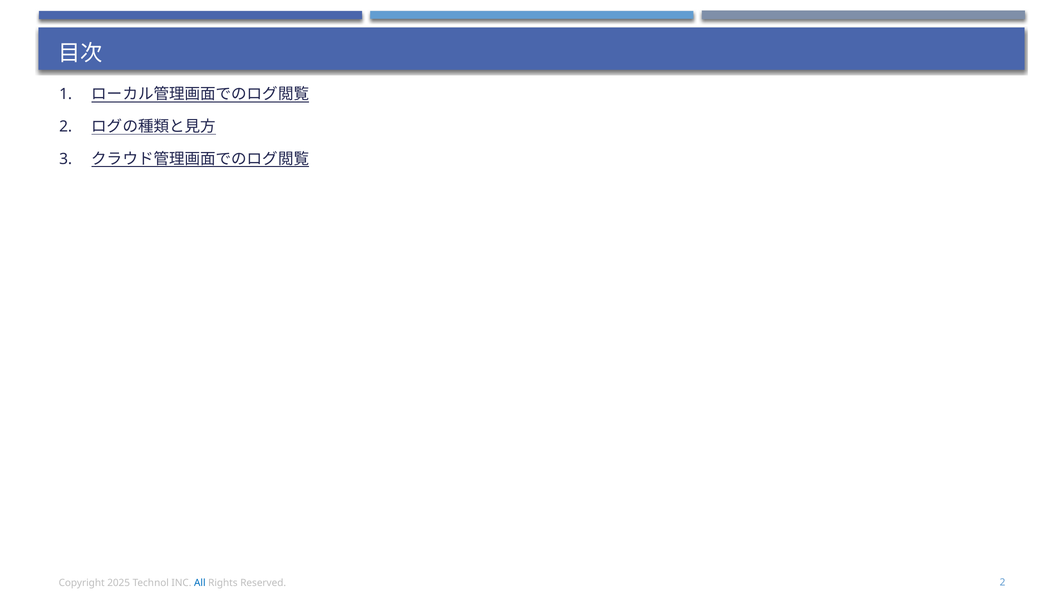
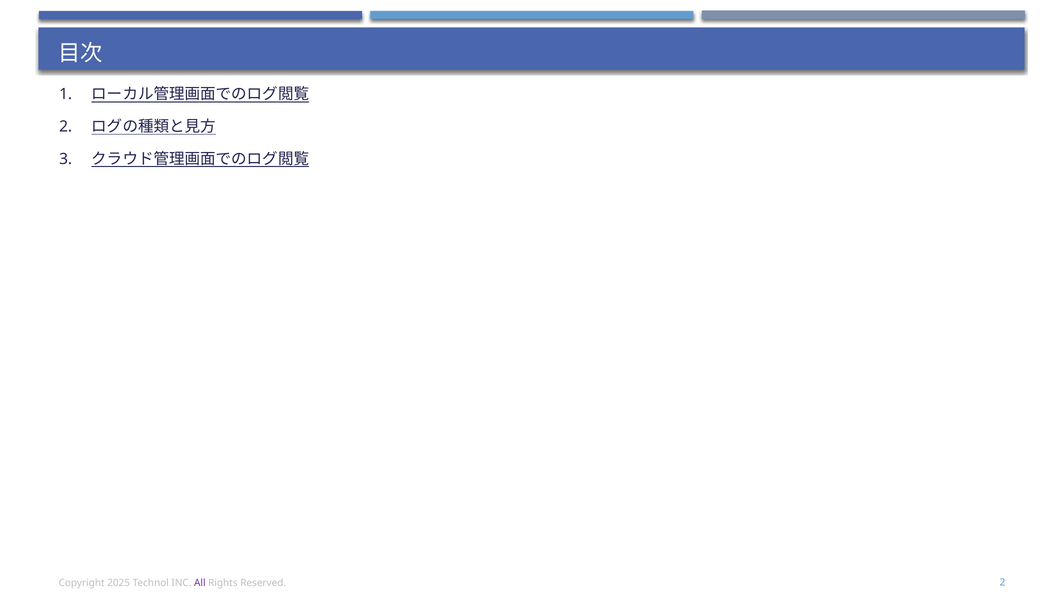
All colour: blue -> purple (200, 583)
